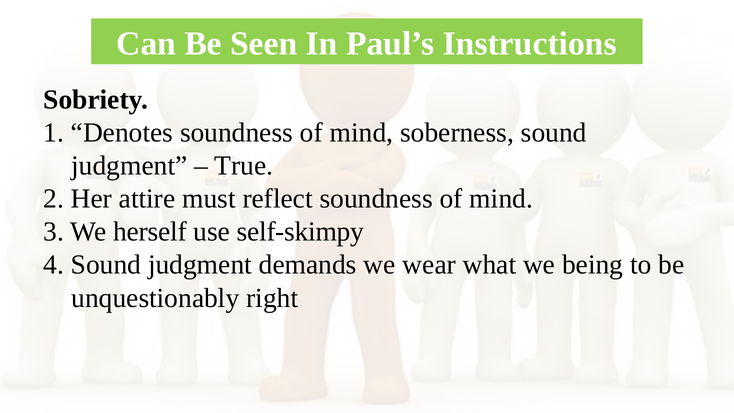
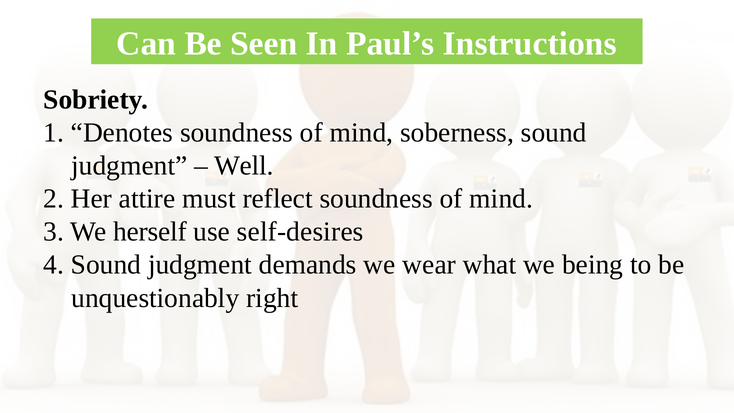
True: True -> Well (244, 166)
self-skimpy: self-skimpy -> self-desires (300, 232)
